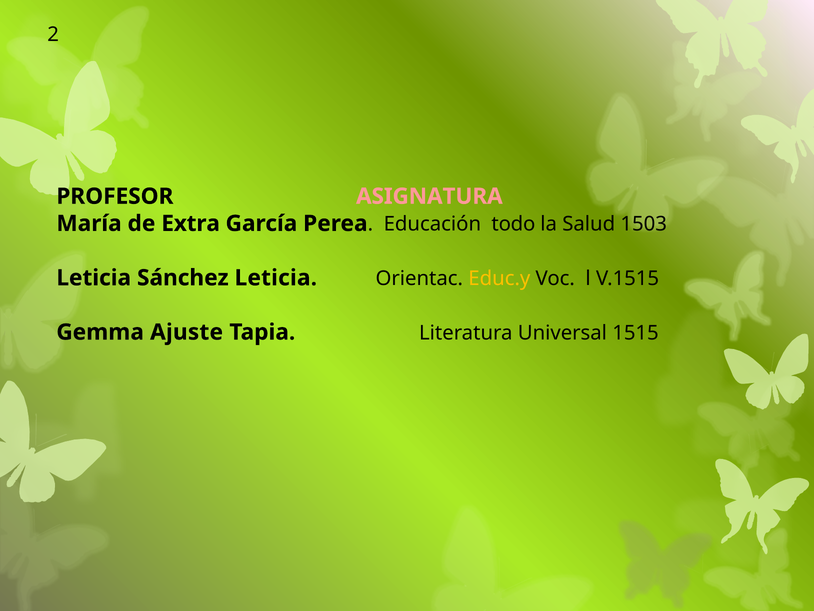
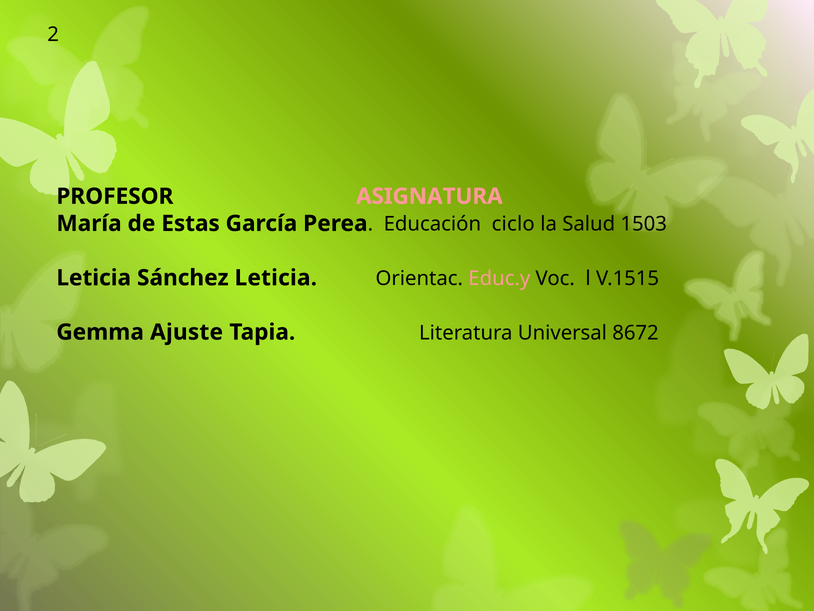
Extra: Extra -> Estas (191, 223)
todo: todo -> ciclo (513, 224)
Educ.y colour: yellow -> pink (499, 278)
1515: 1515 -> 8672 (636, 333)
